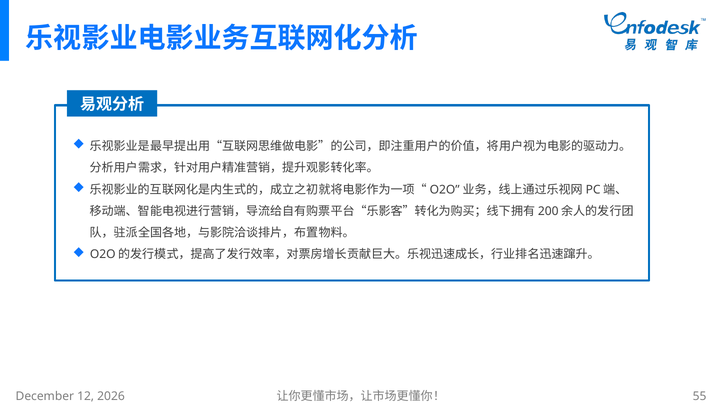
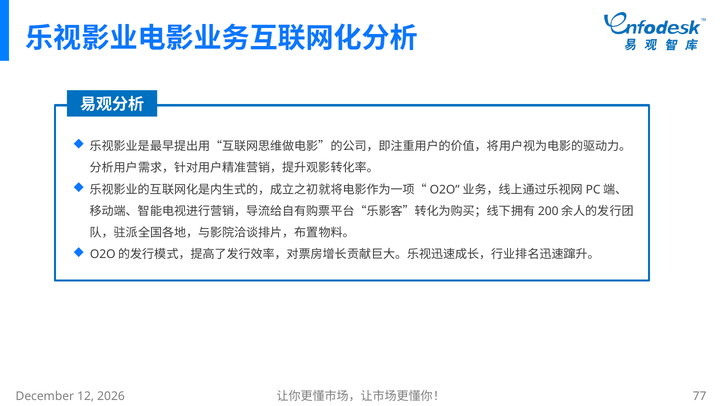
55: 55 -> 77 (700, 397)
